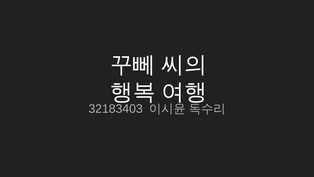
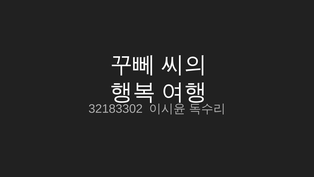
32183403: 32183403 -> 32183302 (116, 109)
